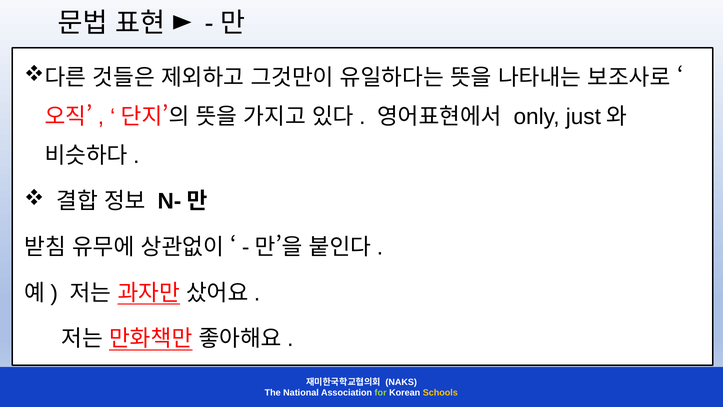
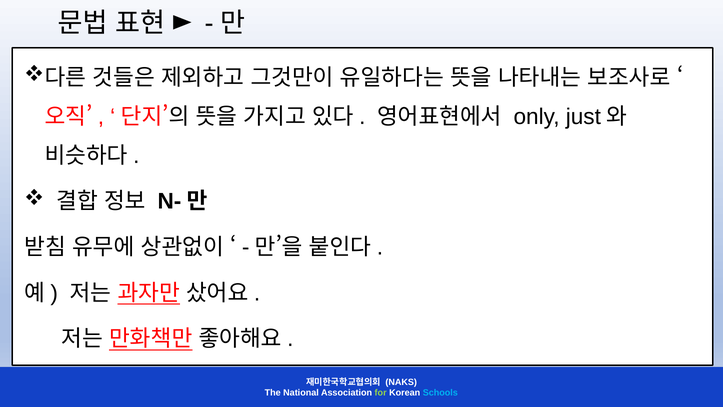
Schools colour: yellow -> light blue (440, 393)
